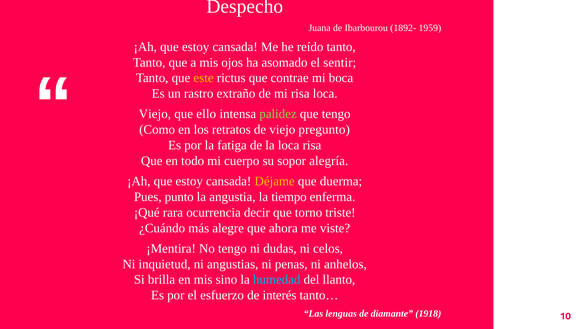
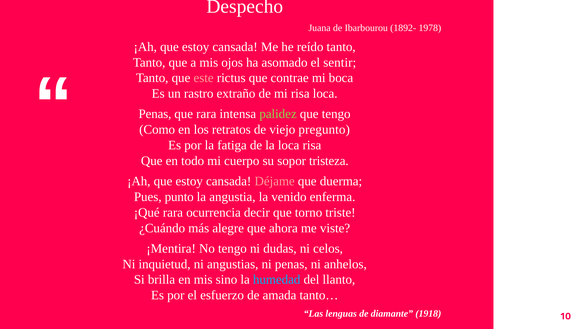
1959: 1959 -> 1978 (430, 28)
este colour: yellow -> pink (204, 78)
Viejo: Viejo -> Penas (155, 114)
que ello: ello -> rara (206, 114)
alegría: alegría -> tristeza (329, 161)
Déjame colour: yellow -> pink (275, 181)
tiempo: tiempo -> venido (289, 197)
interés: interés -> amada (279, 295)
